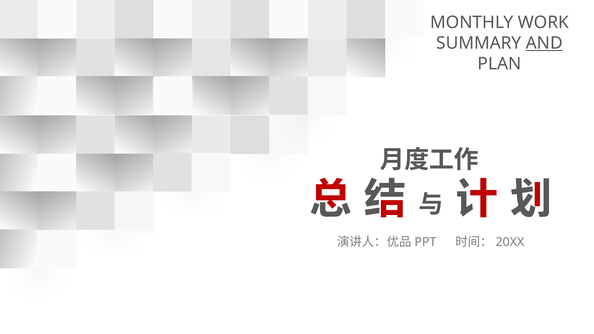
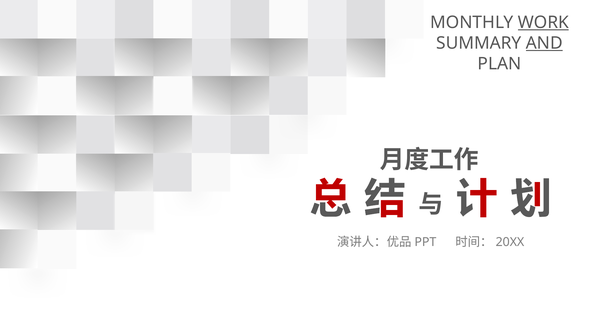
WORK underline: none -> present (543, 22)
